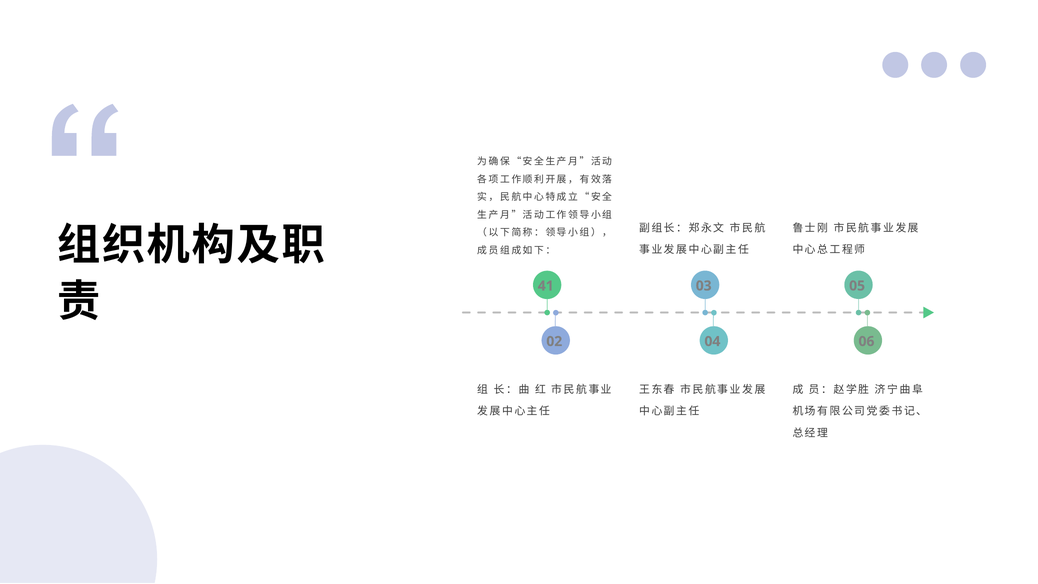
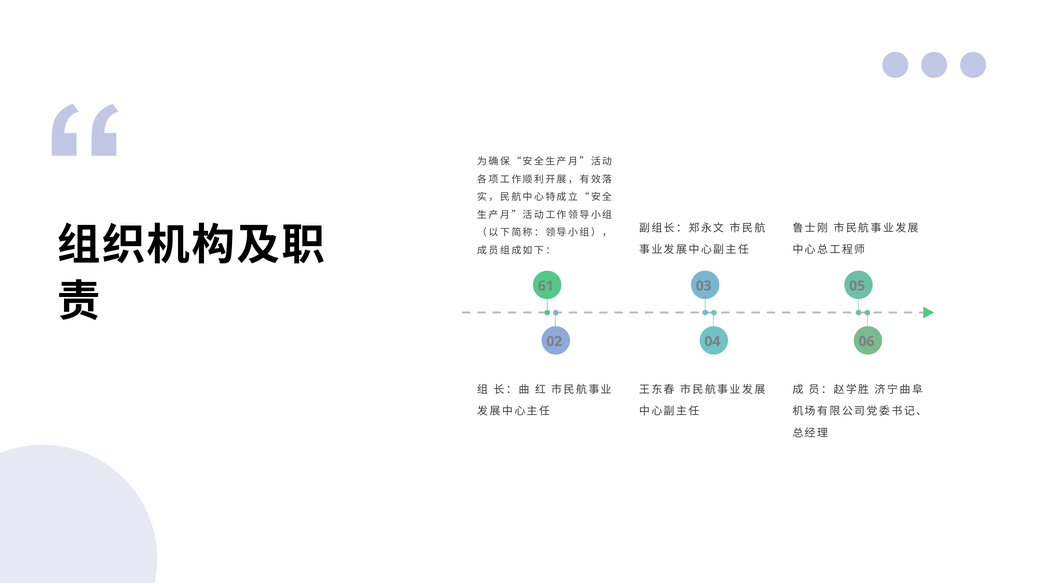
41: 41 -> 61 (546, 286)
